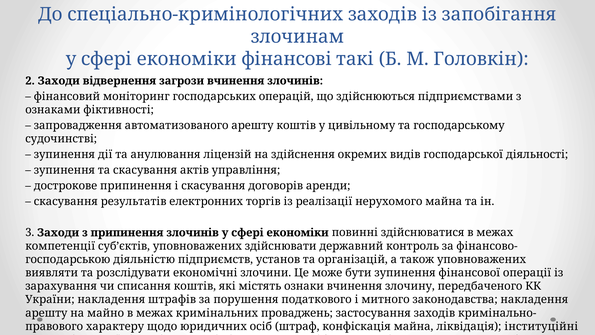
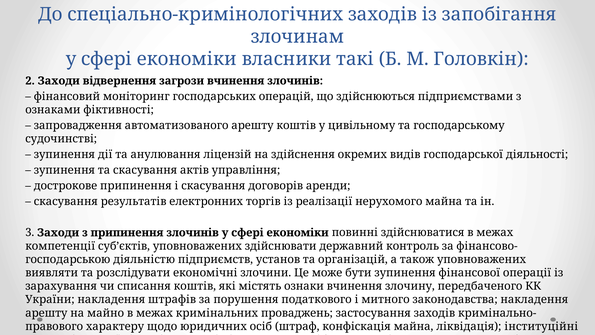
фінансові: фінансові -> власники (287, 59)
